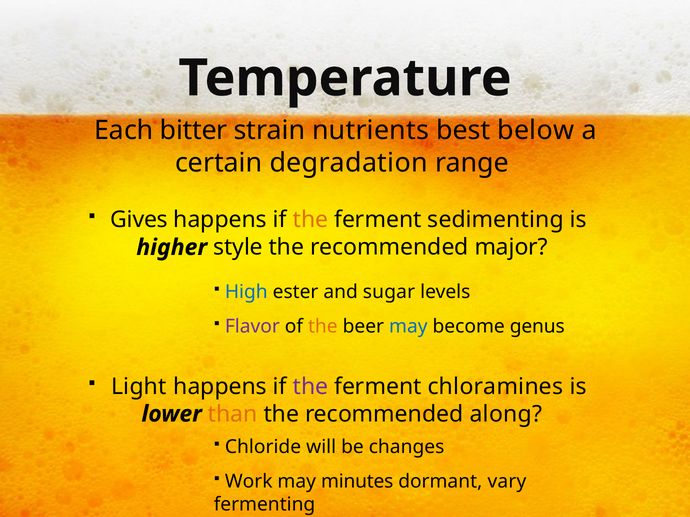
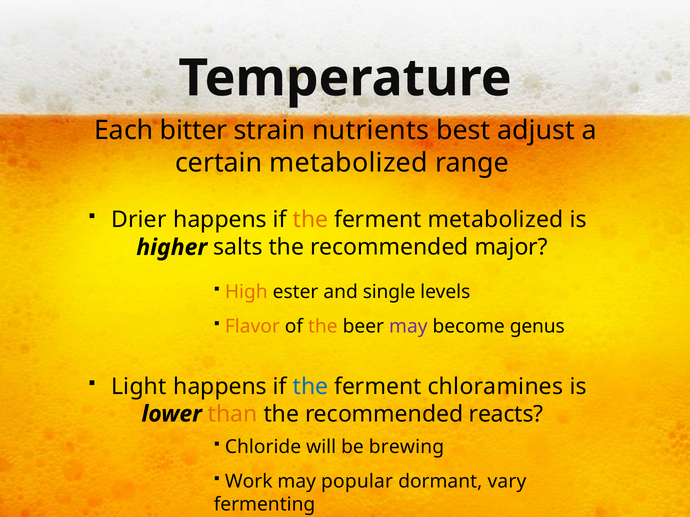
below: below -> adjust (536, 131)
certain degradation: degradation -> metabolized (349, 163)
Gives: Gives -> Drier (139, 220)
ferment sedimenting: sedimenting -> metabolized (495, 220)
style: style -> salts (238, 248)
High colour: blue -> orange (246, 292)
sugar: sugar -> single (389, 292)
Flavor colour: purple -> orange (252, 327)
may colour: blue -> purple (408, 327)
the colour: purple -> blue (310, 387)
along: along -> reacts (506, 414)
changes: changes -> brewing (406, 447)
minutes: minutes -> popular (357, 482)
